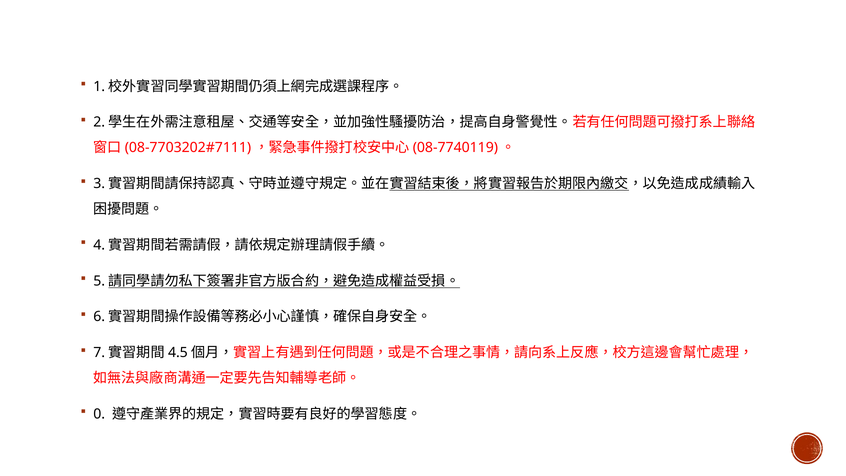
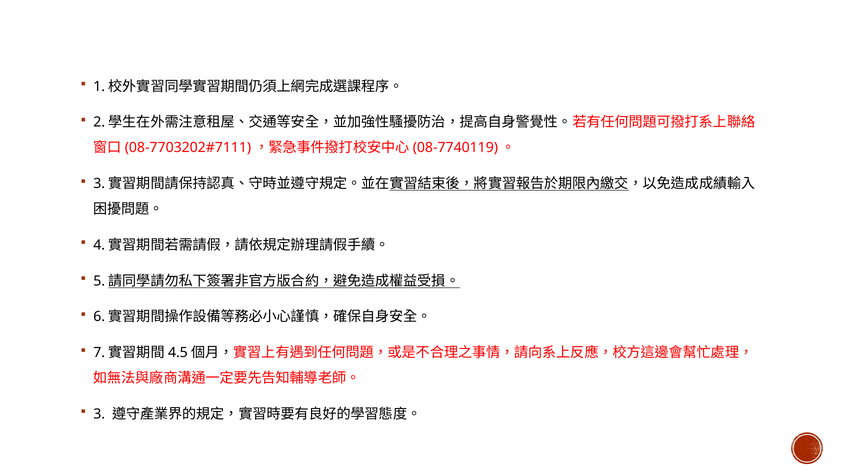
0: 0 -> 3 (99, 414)
